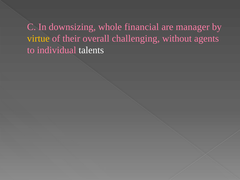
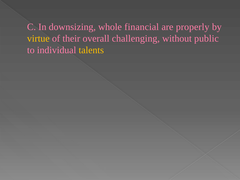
manager: manager -> properly (193, 27)
agents: agents -> public (206, 39)
talents colour: white -> yellow (91, 50)
